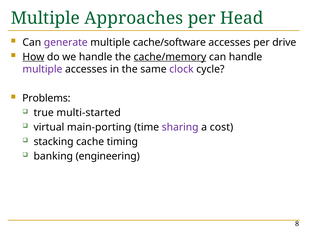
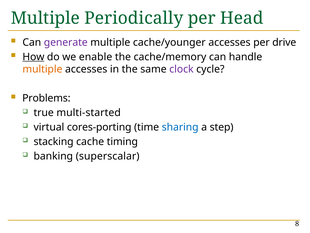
Approaches: Approaches -> Periodically (134, 18)
cache/software: cache/software -> cache/younger (169, 42)
we handle: handle -> enable (96, 57)
cache/memory underline: present -> none (170, 57)
multiple colour: purple -> orange (42, 69)
main-porting: main-porting -> cores-porting (99, 127)
sharing colour: purple -> blue (180, 127)
cost: cost -> step (222, 127)
engineering: engineering -> superscalar (108, 156)
